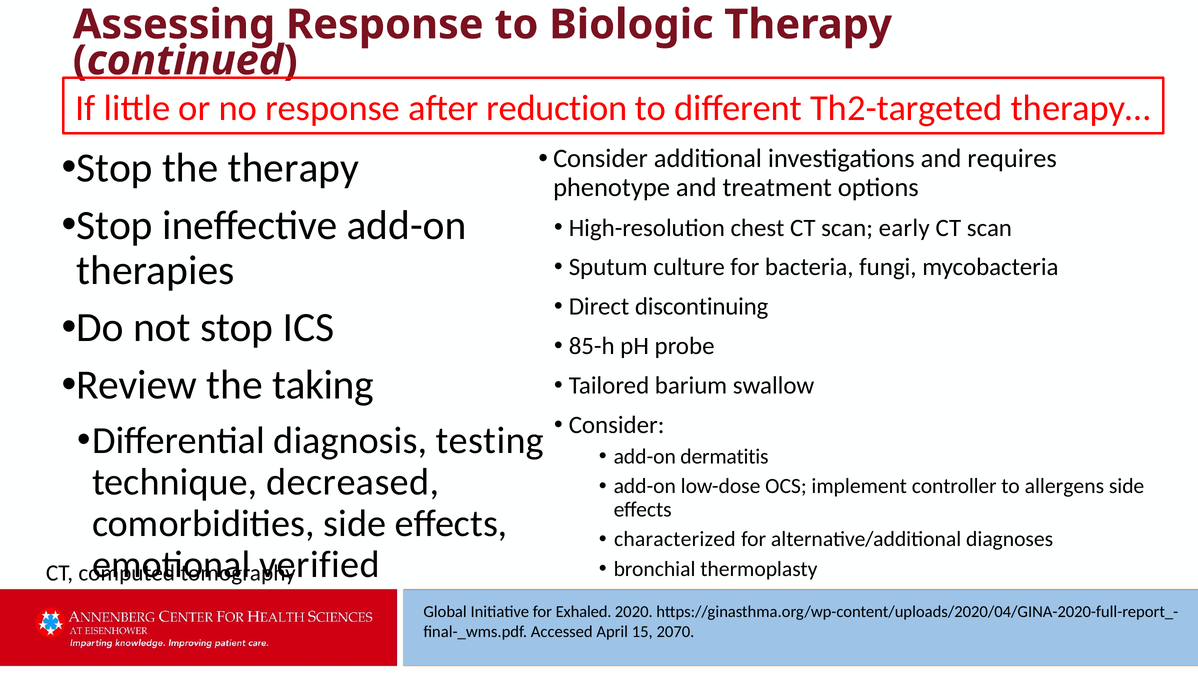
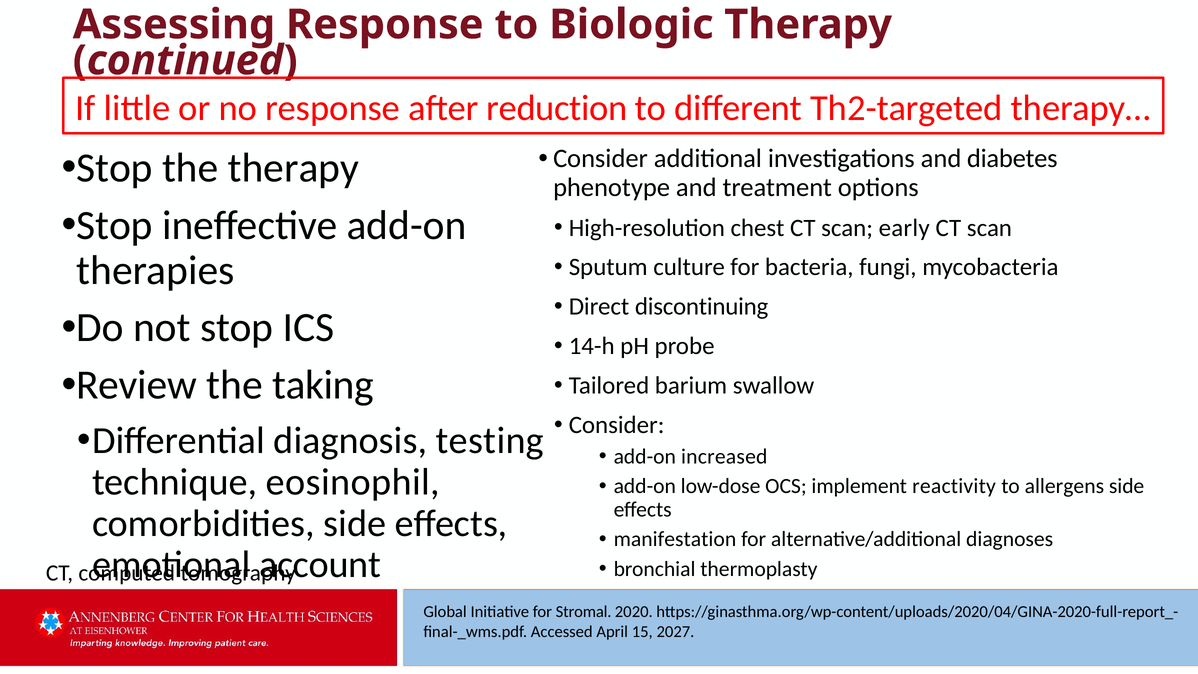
requires: requires -> diabetes (1012, 159)
85-h: 85-h -> 14-h (592, 346)
dermatitis: dermatitis -> increased (724, 457)
decreased: decreased -> eosinophil (353, 482)
controller: controller -> reactivity (954, 486)
characterized: characterized -> manifestation (675, 539)
verified: verified -> account (320, 565)
Exhaled: Exhaled -> Stromal (584, 612)
2070: 2070 -> 2027 (675, 632)
